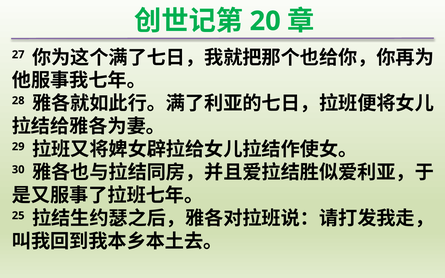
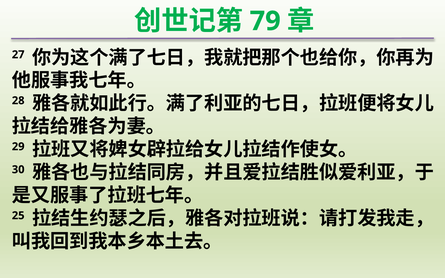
20: 20 -> 79 (265, 21)
